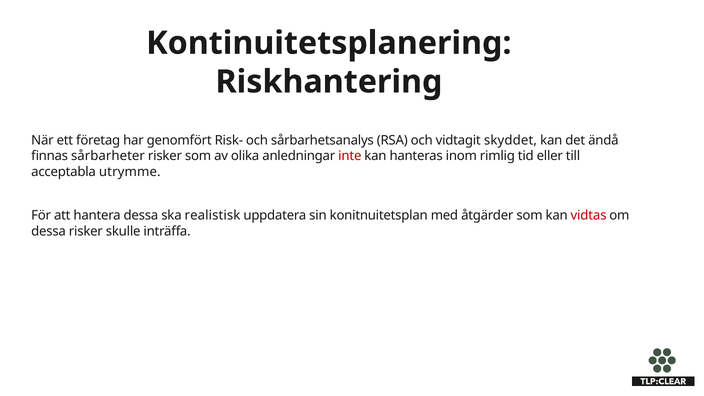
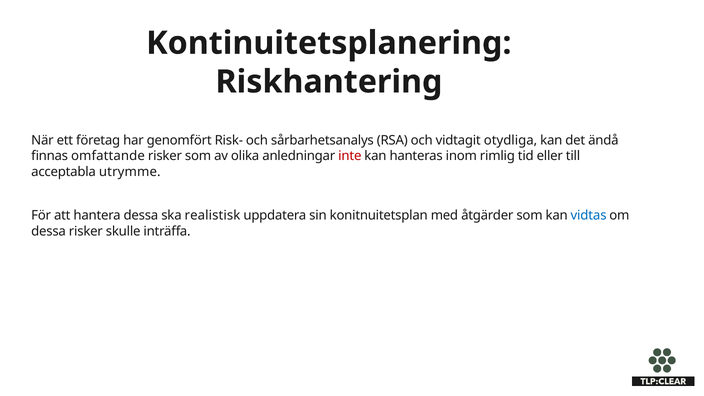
skyddet: skyddet -> otydliga (511, 140)
sårbarheter: sårbarheter -> omfattande (108, 156)
vidtas colour: red -> blue (589, 215)
